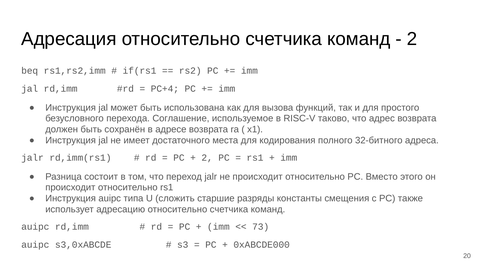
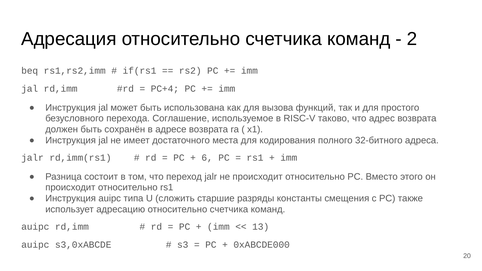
2: 2 -> 6 (207, 158)
73: 73 -> 13 (261, 227)
